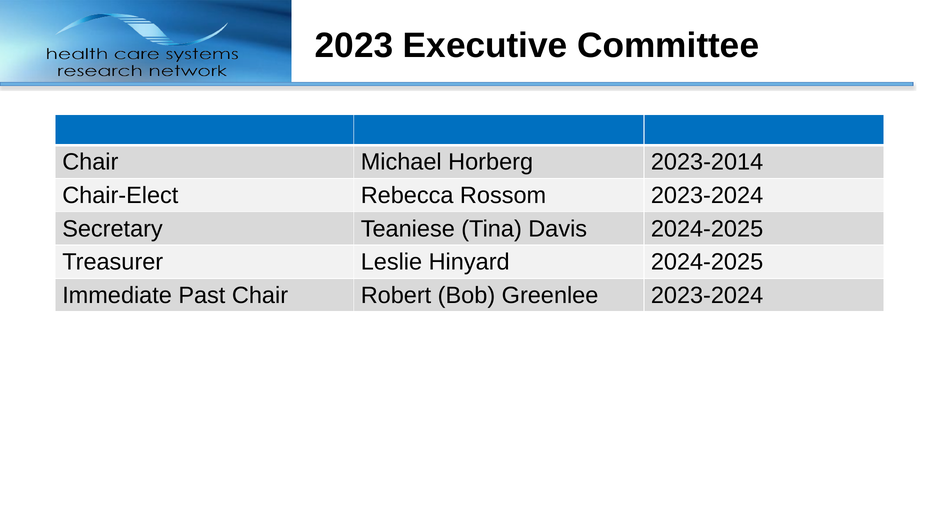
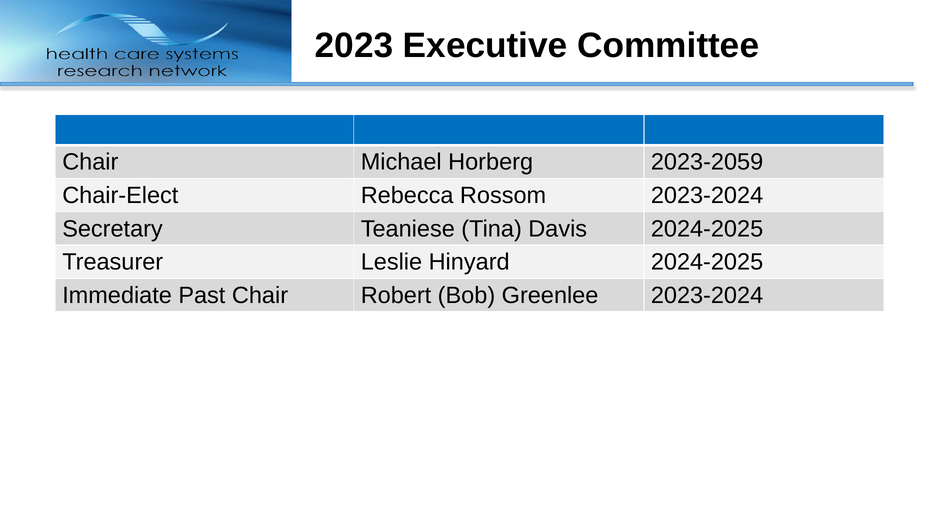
2023-2014: 2023-2014 -> 2023-2059 (707, 162)
